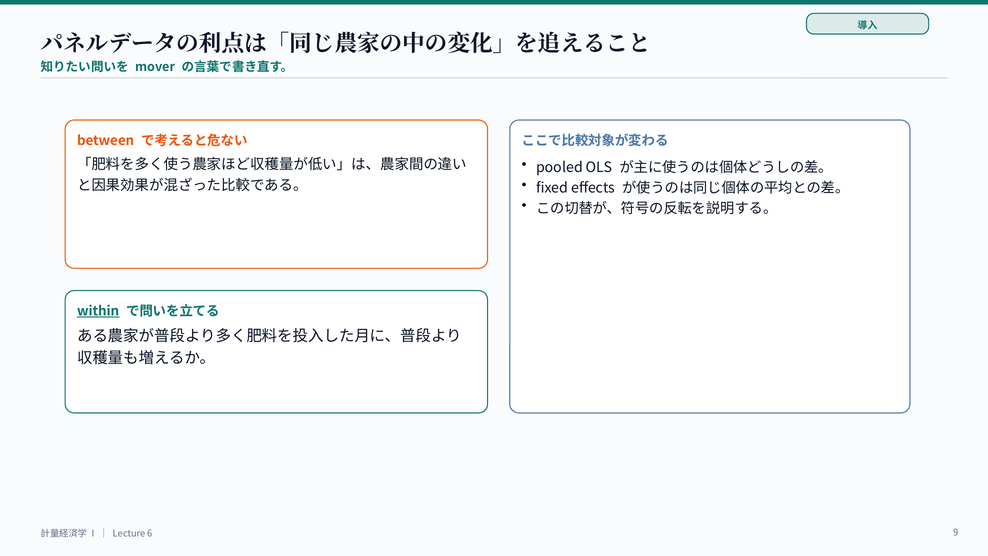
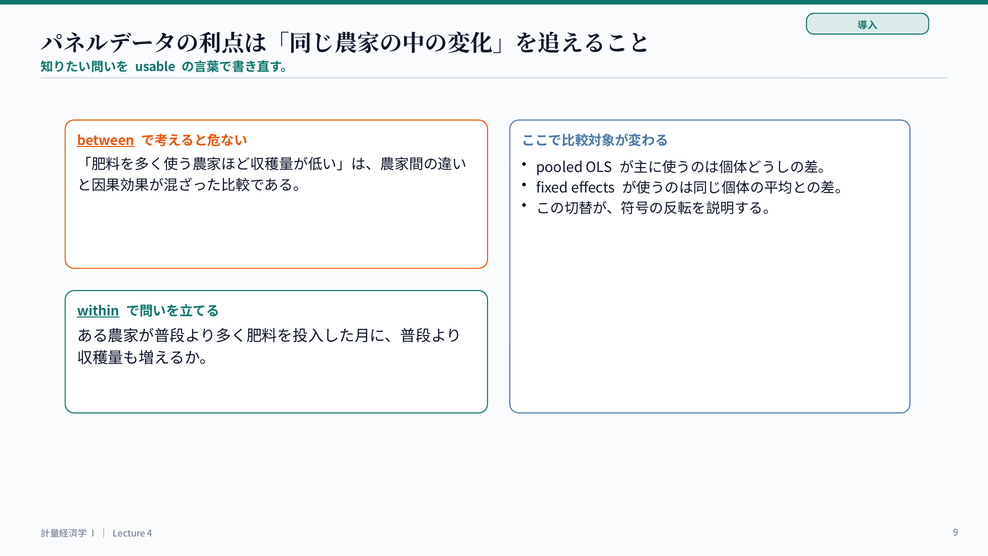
mover: mover -> usable (155, 67)
between underline: none -> present (106, 141)
6: 6 -> 4 (150, 533)
